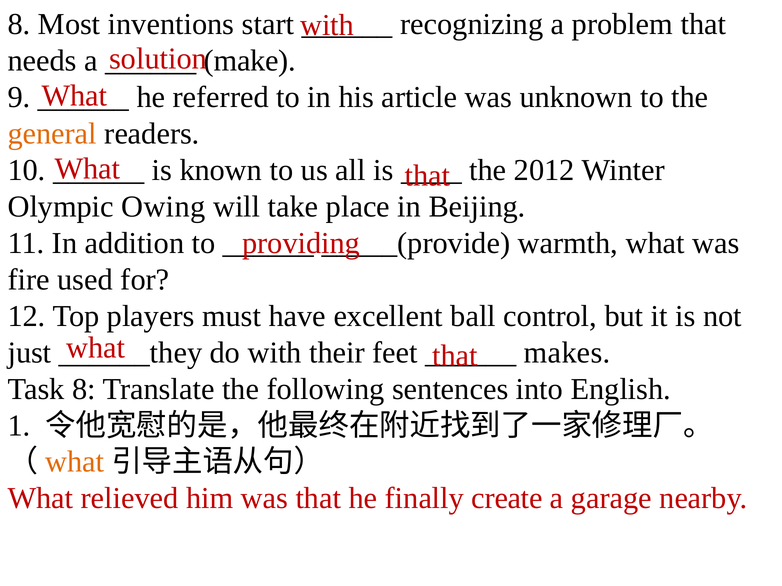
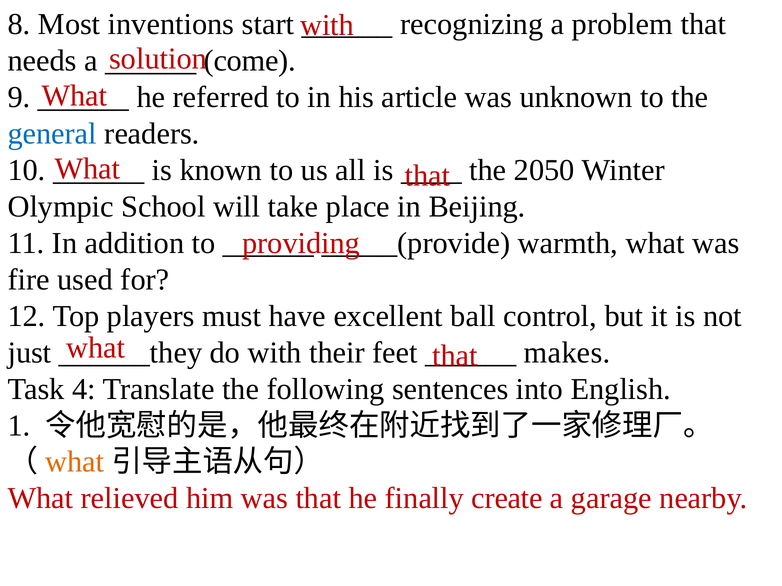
make: make -> come (250, 61)
general colour: orange -> blue (52, 134)
2012: 2012 -> 2050 (544, 170)
Owing: Owing -> School (163, 207)
Task 8: 8 -> 4 (84, 389)
